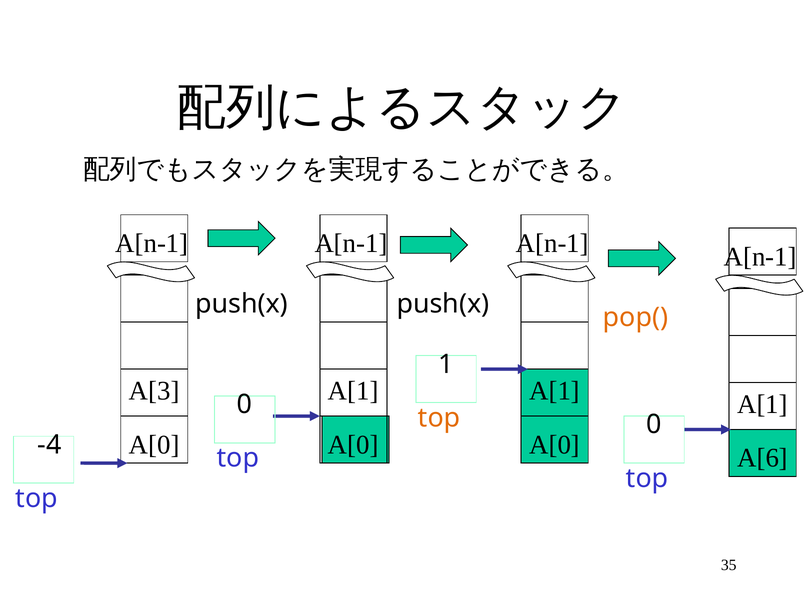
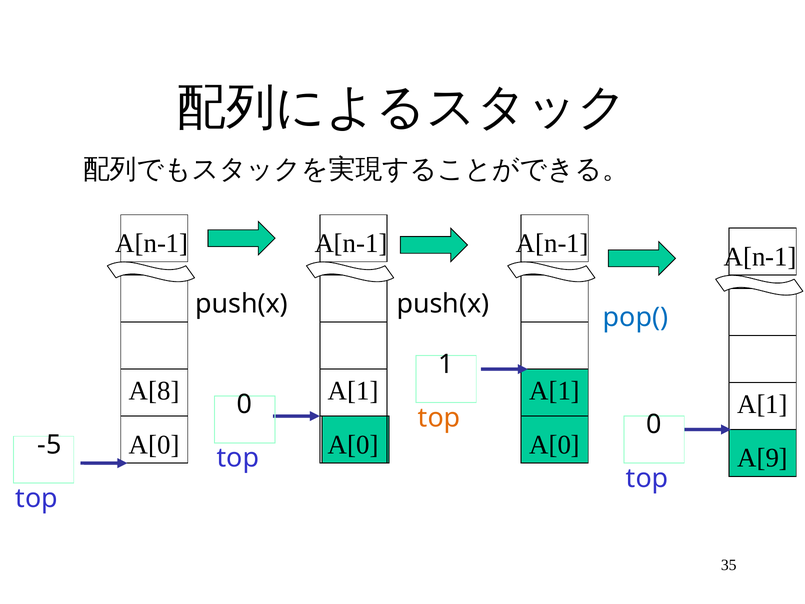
pop( colour: orange -> blue (635, 317)
A[3: A[3 -> A[8 (154, 391)
-4: -4 -> -5 (49, 445)
A[6: A[6 -> A[9 (763, 458)
